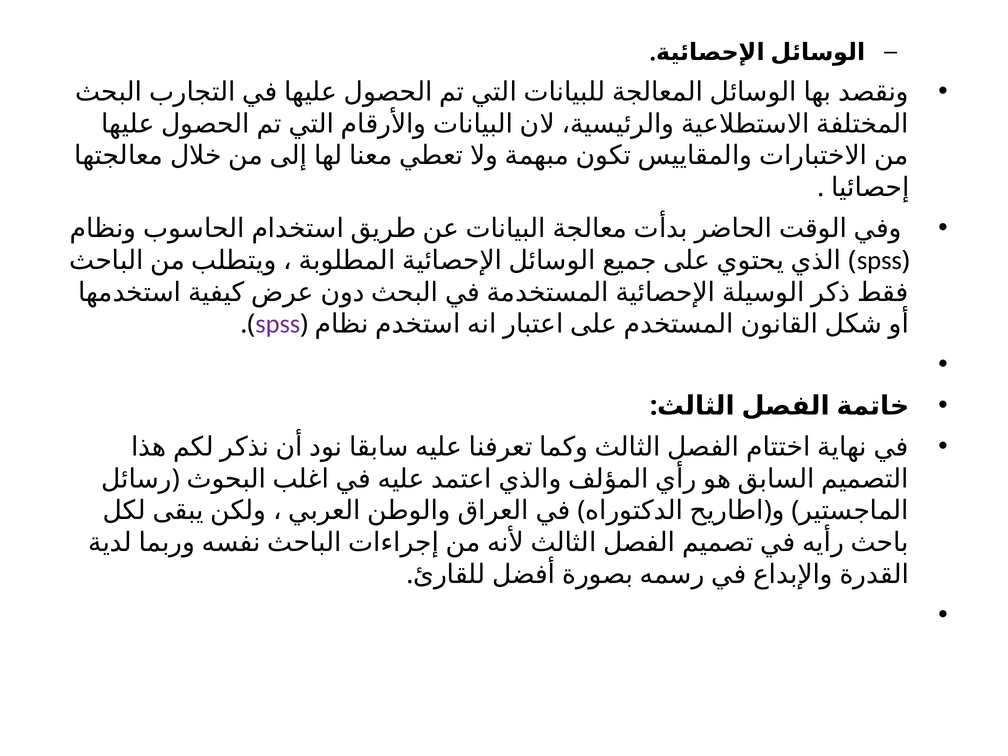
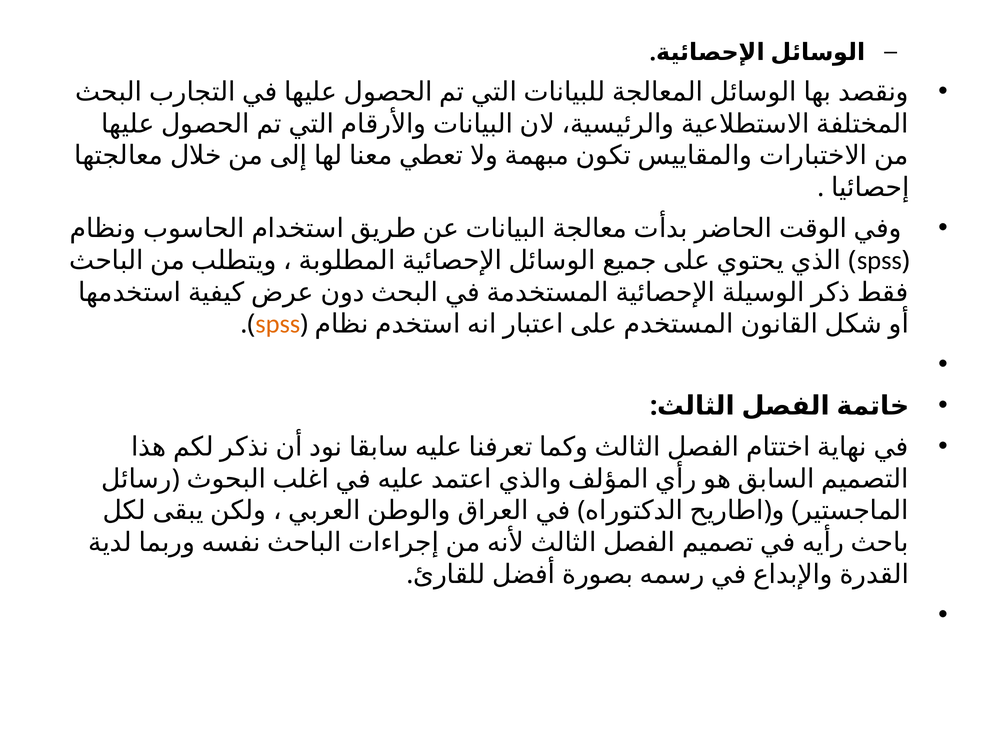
spss colour: purple -> orange (278, 324)
